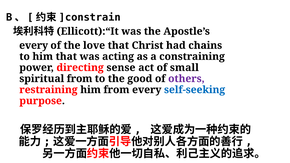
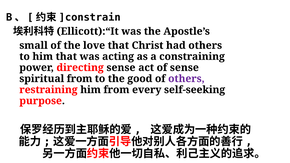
every: every -> small (34, 45)
had chains: chains -> others (205, 45)
of small: small -> sense (184, 68)
self-seeking colour: blue -> black (195, 90)
